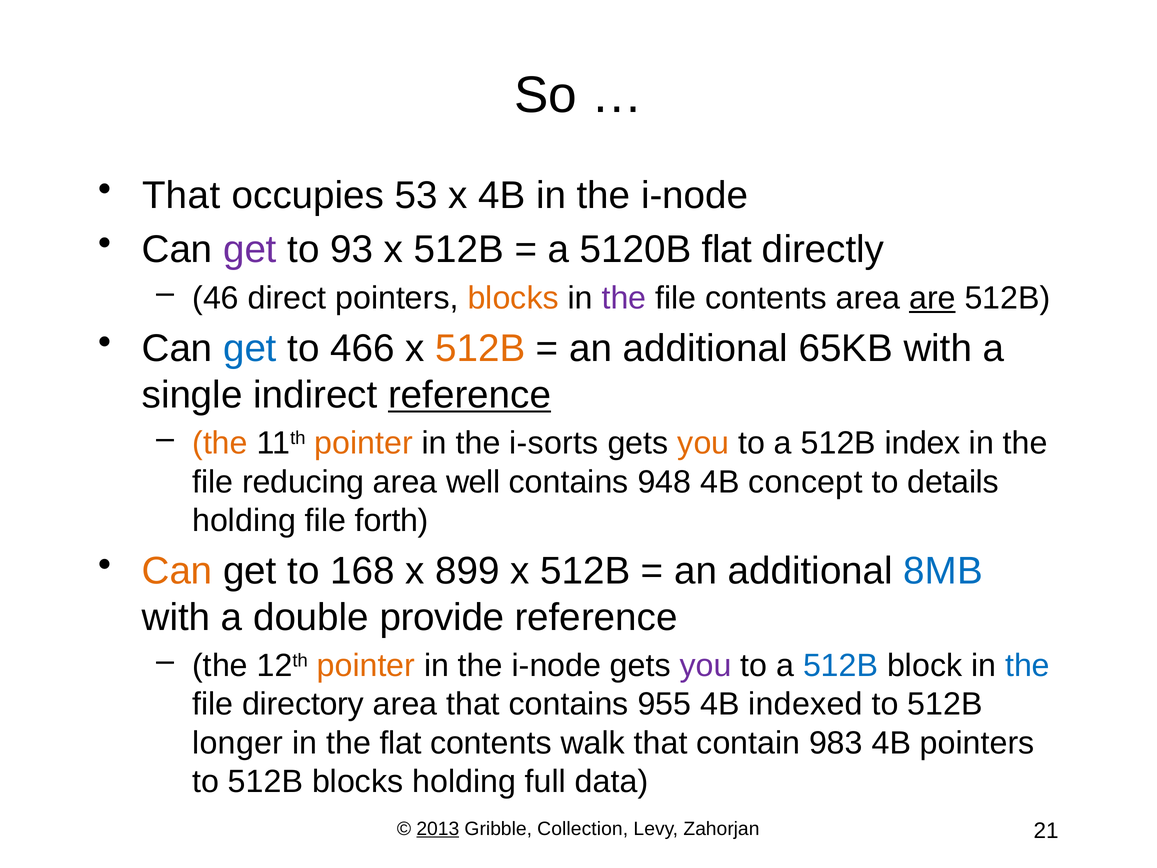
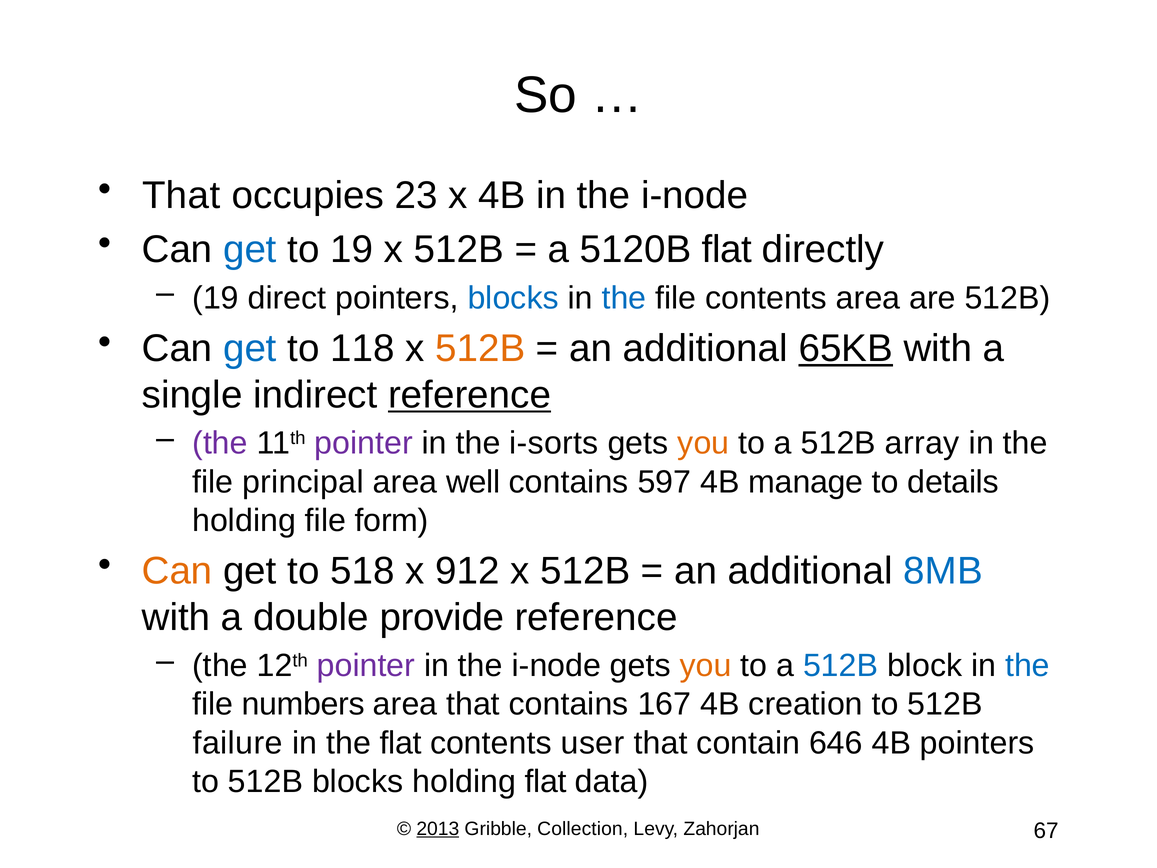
53: 53 -> 23 (416, 196)
get colour: purple -> blue (250, 250)
to 93: 93 -> 19 (352, 250)
46: 46 -> 19 (216, 298)
blocks colour: orange -> blue (513, 298)
the colour: purple -> blue (624, 298)
are underline: present -> none (932, 298)
466: 466 -> 118 (362, 348)
65KB underline: none -> present (846, 348)
the colour: orange -> purple (220, 443)
pointer colour: orange -> purple (364, 443)
index: index -> array (922, 443)
reducing: reducing -> principal (303, 482)
948: 948 -> 597 (664, 482)
concept: concept -> manage (806, 482)
forth: forth -> form (392, 520)
168: 168 -> 518 (362, 571)
899: 899 -> 912 (467, 571)
pointer colour: orange -> purple (366, 666)
you colour: purple -> orange (706, 666)
directory: directory -> numbers (303, 704)
955: 955 -> 167 (664, 704)
indexed: indexed -> creation (806, 704)
longer: longer -> failure (238, 743)
walk: walk -> user (593, 743)
983: 983 -> 646 (836, 743)
holding full: full -> flat (546, 781)
21: 21 -> 67 (1046, 831)
